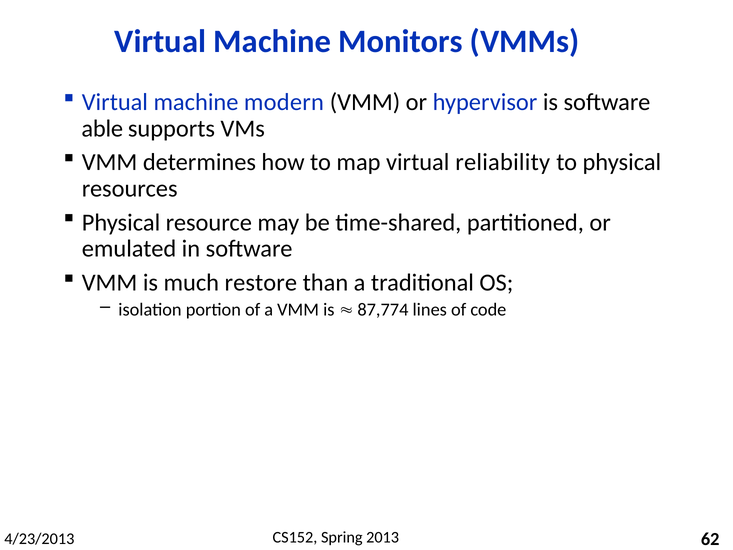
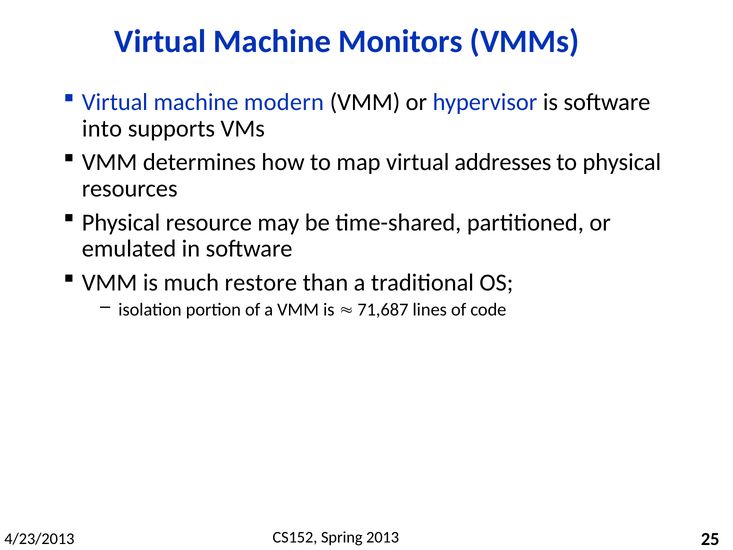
able: able -> into (102, 129)
reliability: reliability -> addresses (503, 162)
87,774: 87,774 -> 71,687 (383, 309)
62: 62 -> 25 (710, 539)
